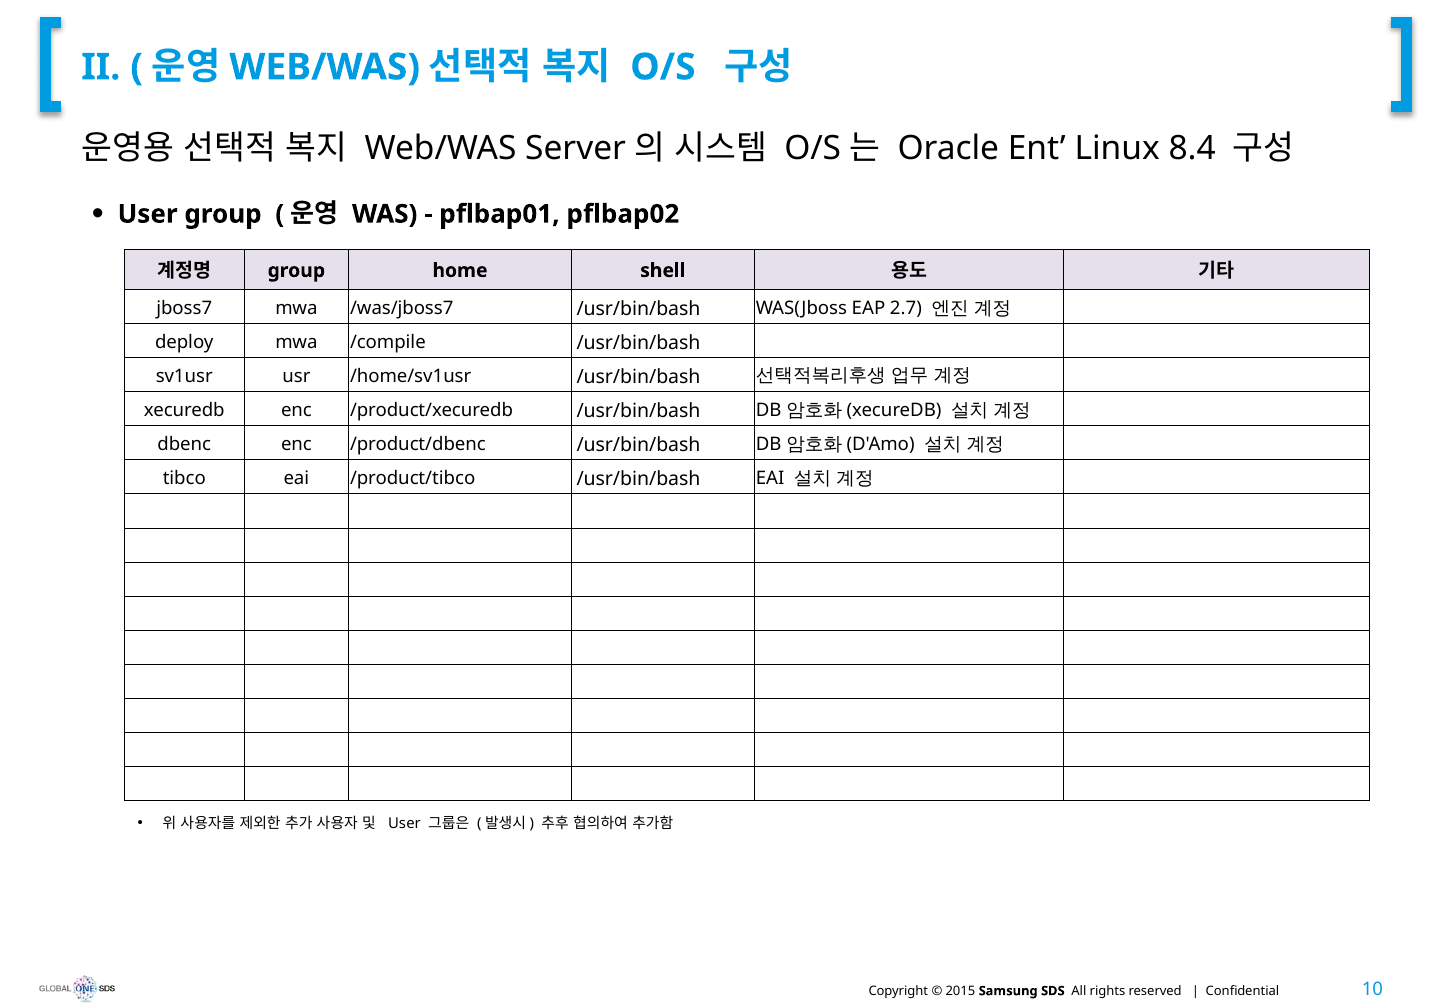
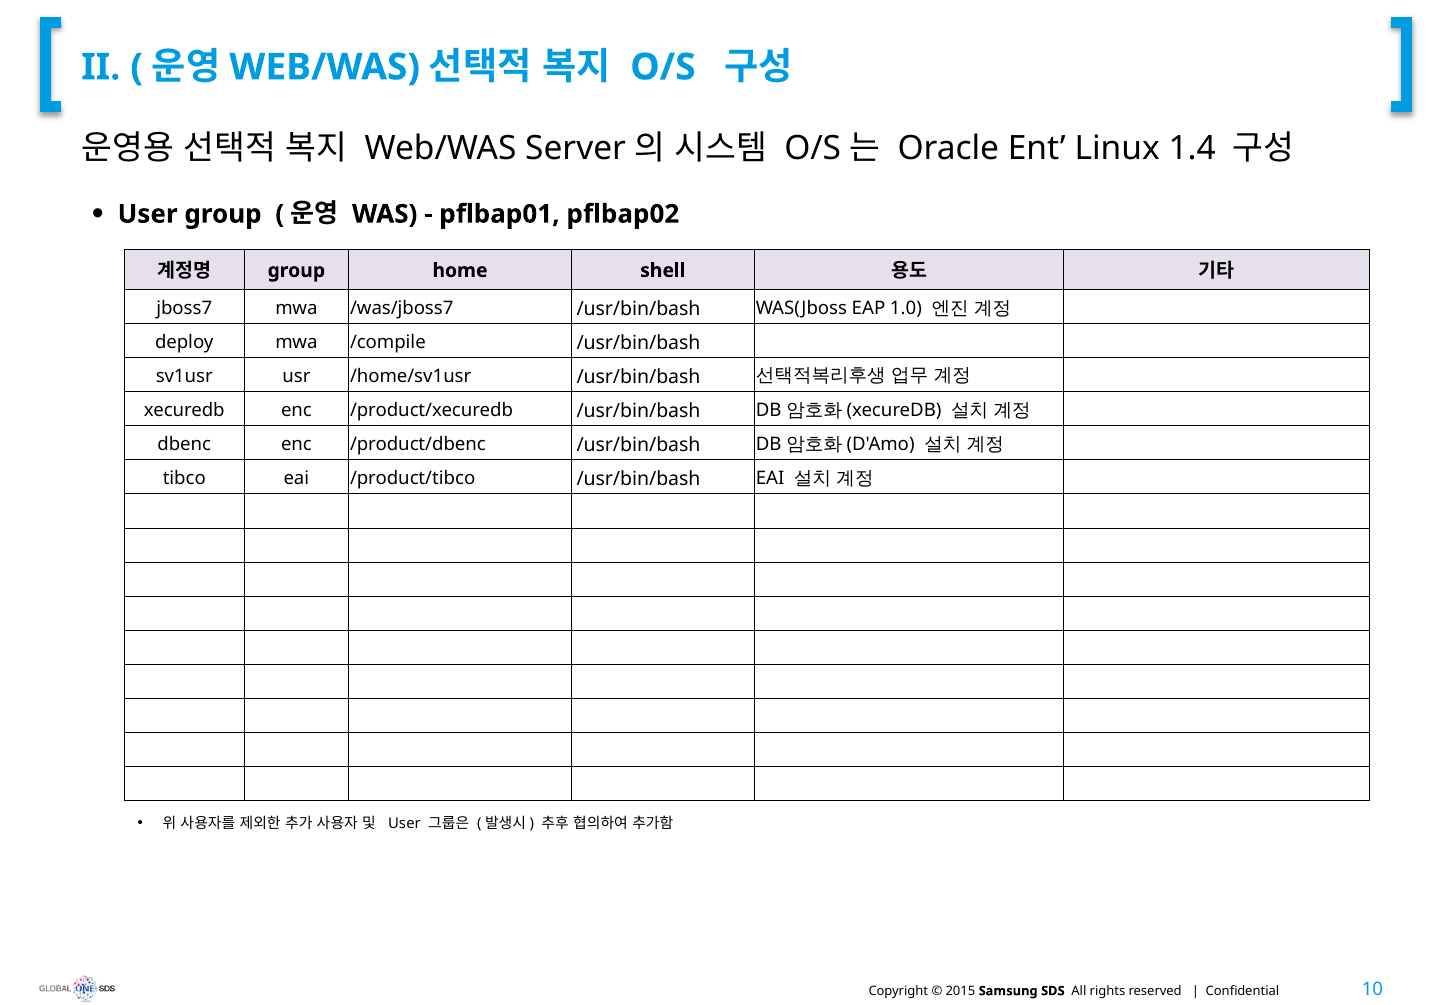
8.4: 8.4 -> 1.4 (1192, 149)
2.7: 2.7 -> 1.0 (906, 309)
